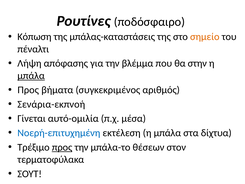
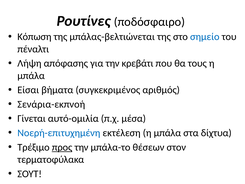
μπάλας-καταστάσεις: μπάλας-καταστάσεις -> μπάλας-βελτιώνεται (112, 37)
σημείο colour: orange -> blue (205, 37)
βλέμμα: βλέμμα -> κρεβάτι (138, 63)
στην: στην -> τους (197, 63)
μπάλα underline: present -> none (31, 76)
Προς: Προς -> Είσαι (28, 90)
